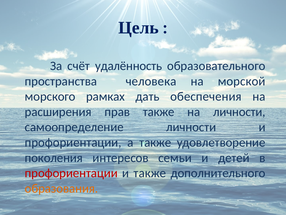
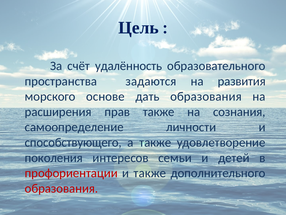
человека: человека -> задаются (151, 81)
морской: морской -> развития (242, 81)
рамках: рамках -> основе (105, 96)
дать обеспечения: обеспечения -> образования (206, 96)
на личности: личности -> сознания (239, 112)
профориентации: профориентации -> способствующего (73, 142)
образования colour: orange -> red (61, 188)
